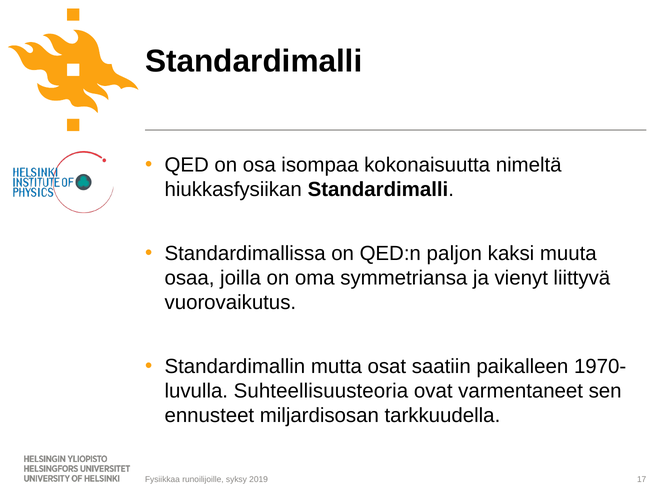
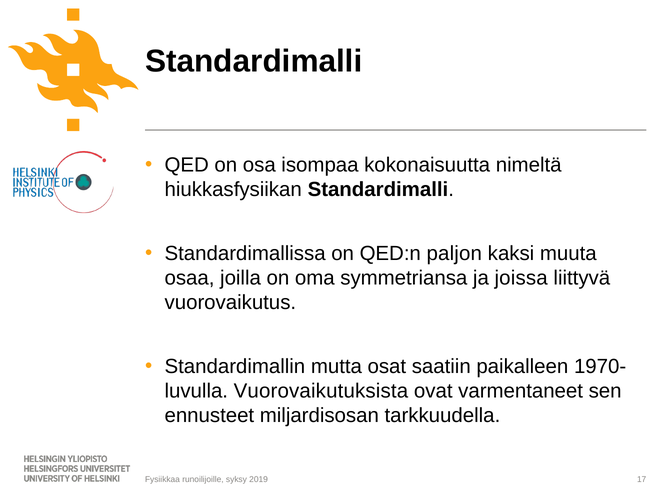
vienyt: vienyt -> joissa (521, 278)
Suhteellisuusteoria: Suhteellisuusteoria -> Vuorovaikutuksista (321, 391)
